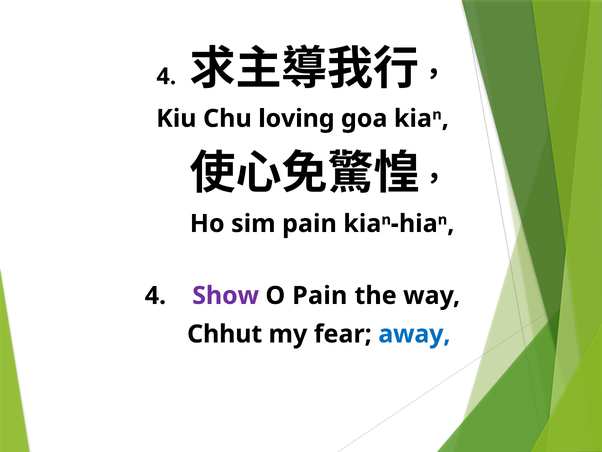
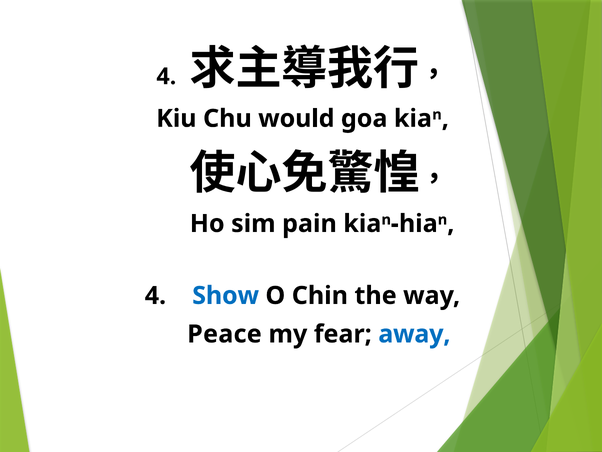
loving: loving -> would (296, 118)
Show colour: purple -> blue (226, 295)
O Pain: Pain -> Chin (320, 295)
Chhut: Chhut -> Peace (224, 334)
